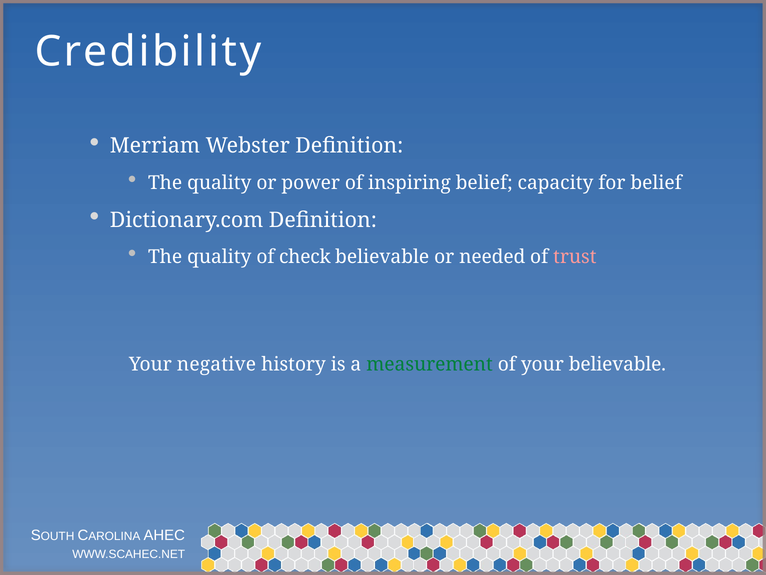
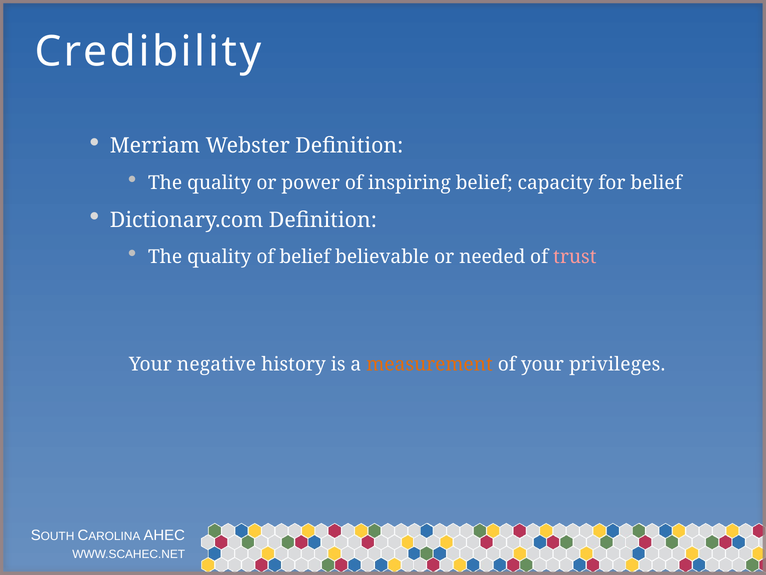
of check: check -> belief (305, 257)
measurement colour: green -> orange (430, 364)
your believable: believable -> privileges (617, 364)
